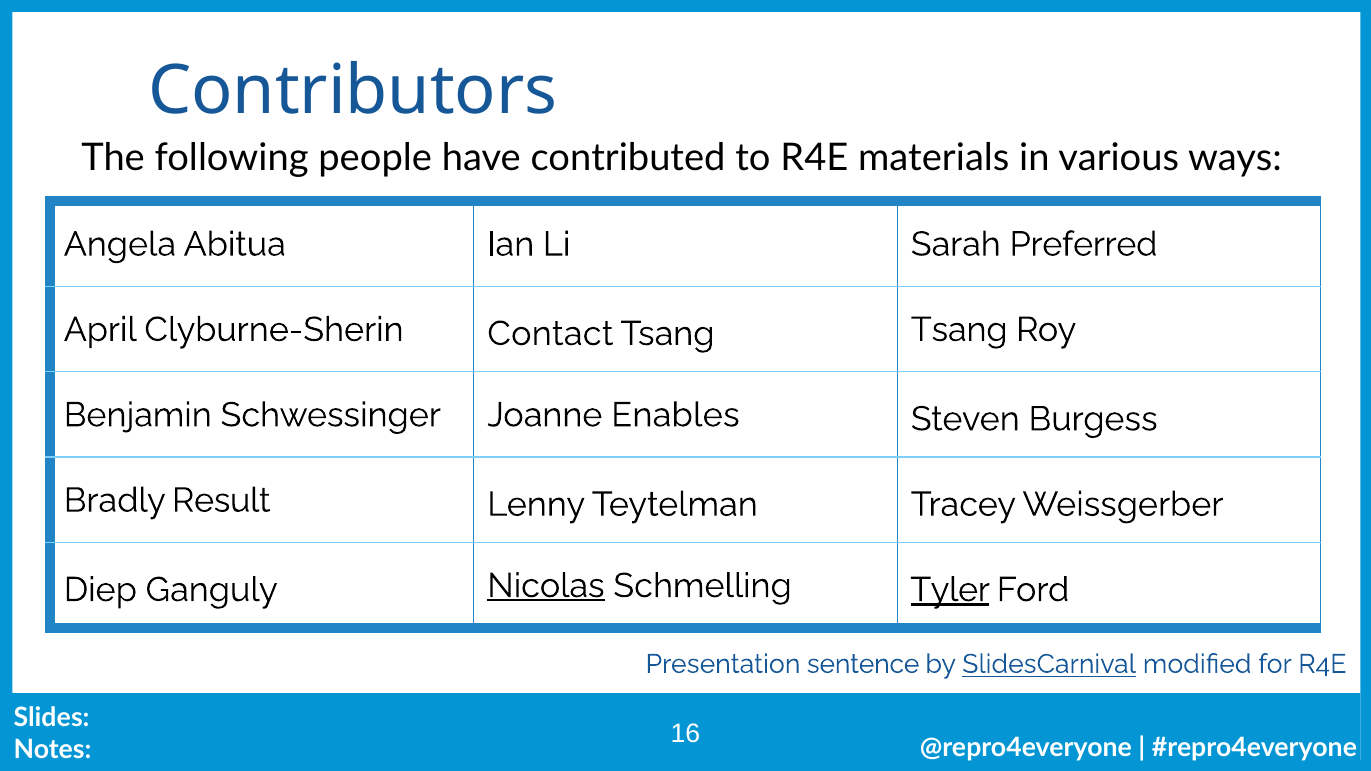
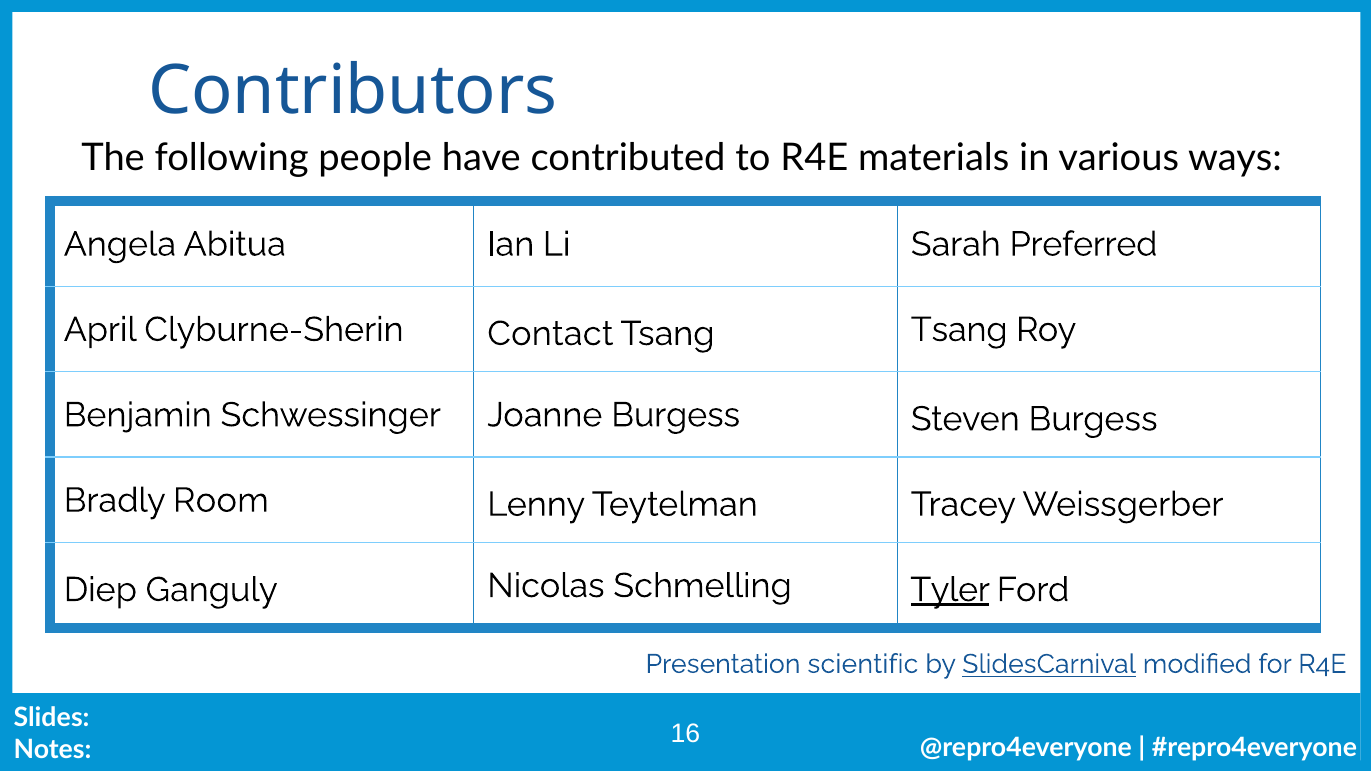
Joanne Enables: Enables -> Burgess (676, 415)
Result: Result -> Room (221, 500)
Nicolas underline: present -> none (546, 586)
sentence: sentence -> scientific (863, 664)
